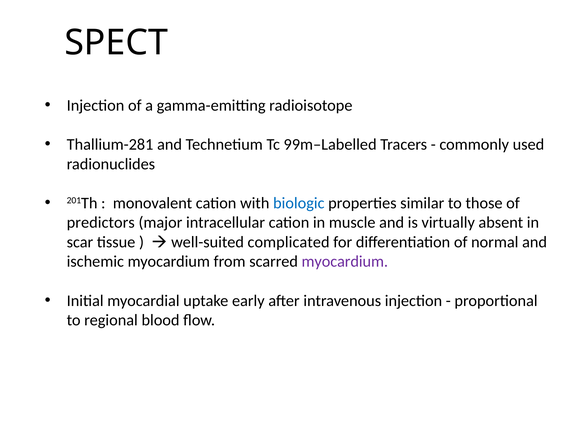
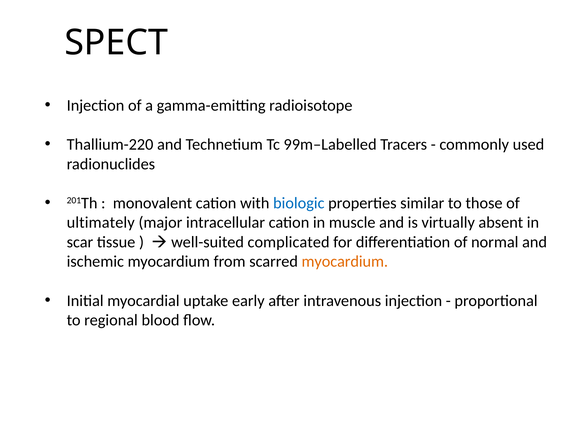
Thallium-281: Thallium-281 -> Thallium-220 (110, 144)
predictors: predictors -> ultimately (101, 222)
myocardium colour: purple -> orange (345, 261)
